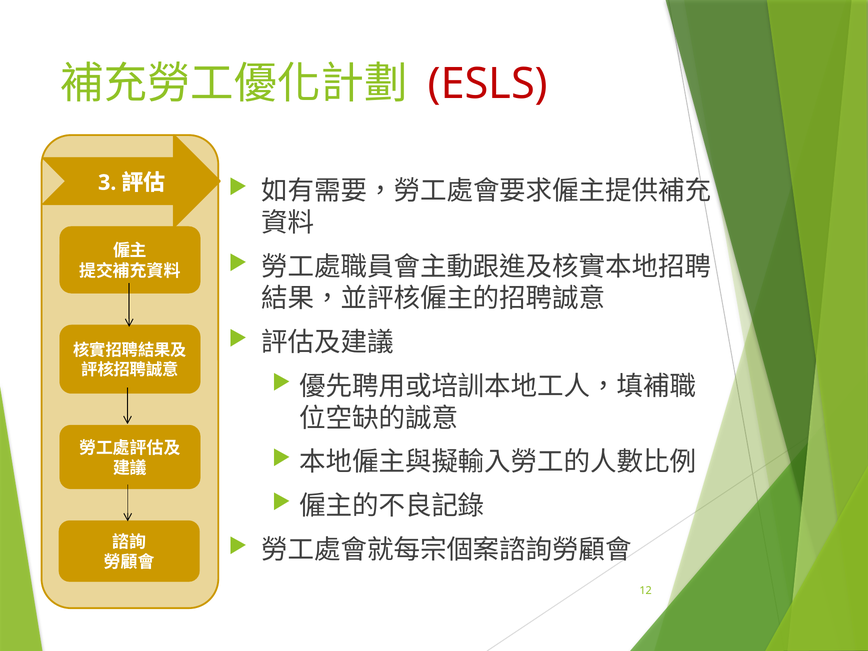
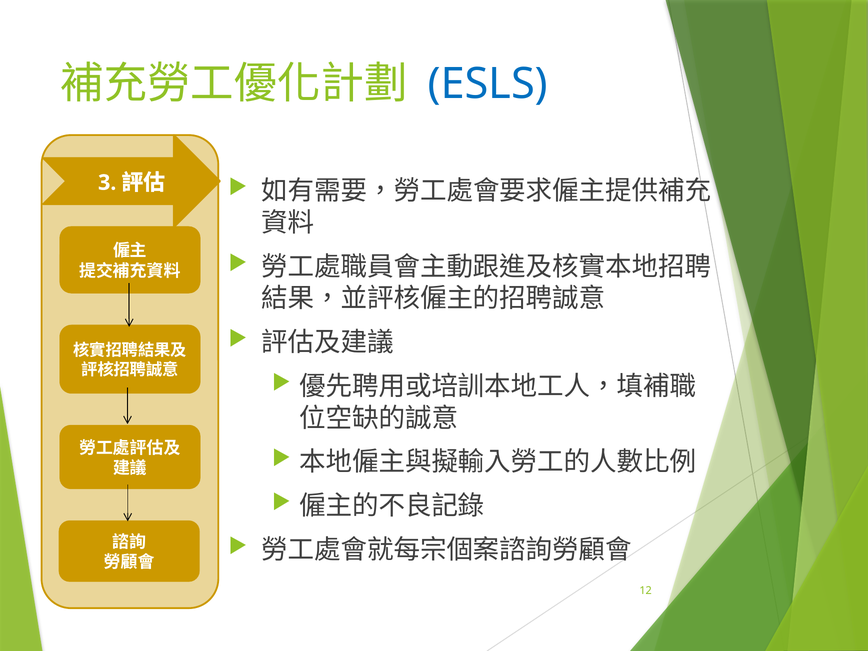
ESLS colour: red -> blue (488, 84)
